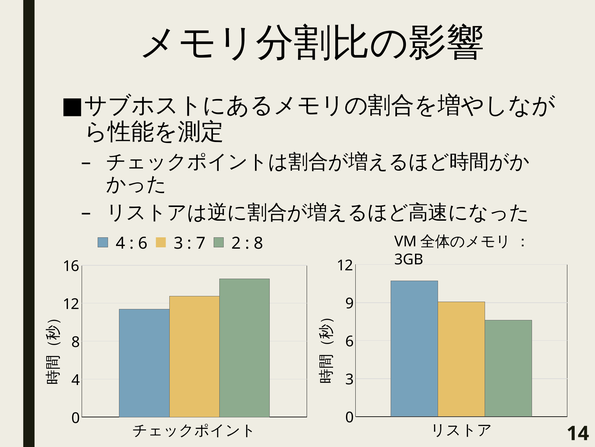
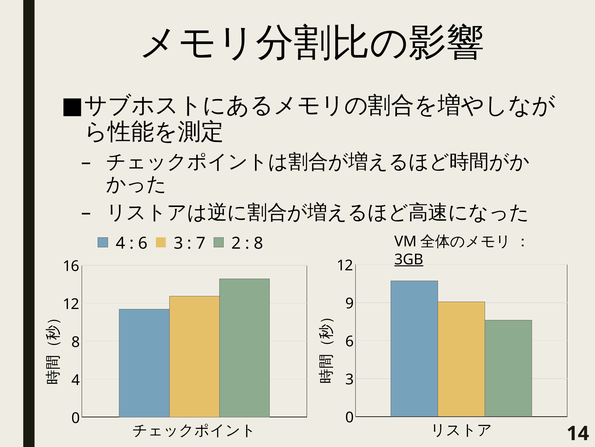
3GB underline: none -> present (409, 259)
